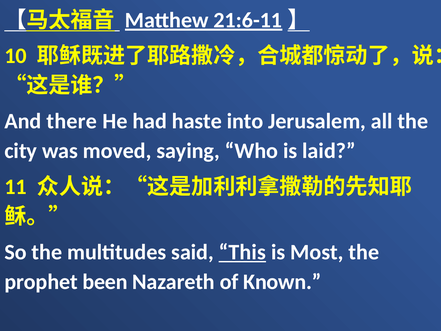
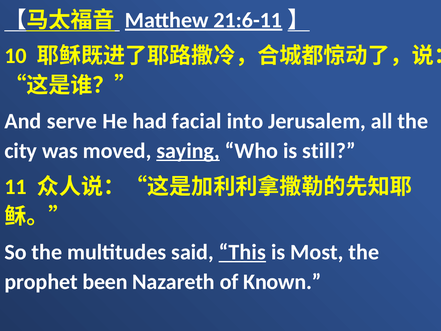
there: there -> serve (72, 121)
haste: haste -> facial (197, 121)
saying underline: none -> present (188, 151)
laid: laid -> still (329, 151)
